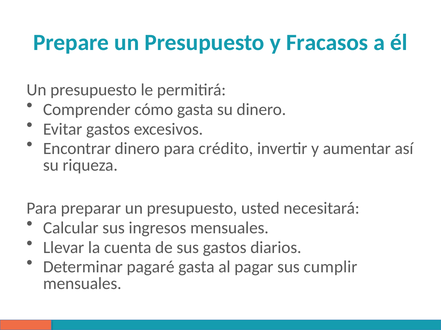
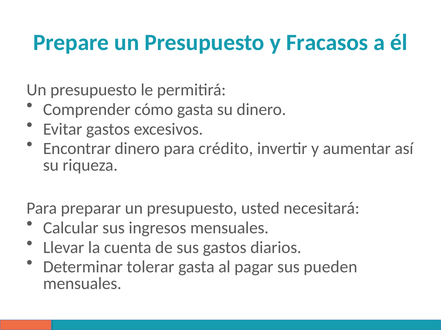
pagaré: pagaré -> tolerar (150, 268)
cumplir: cumplir -> pueden (330, 268)
